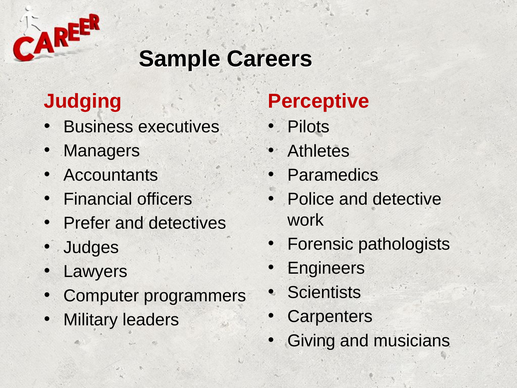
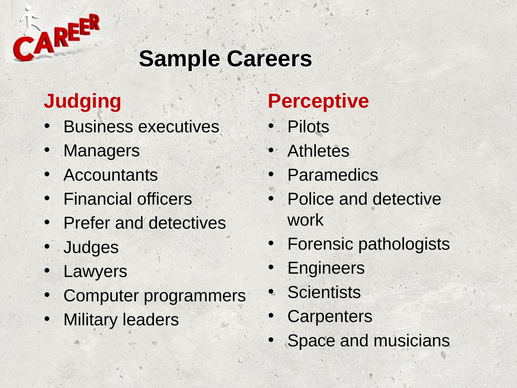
Giving: Giving -> Space (311, 340)
